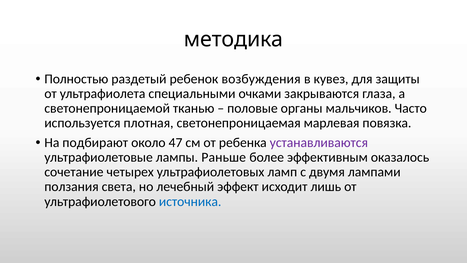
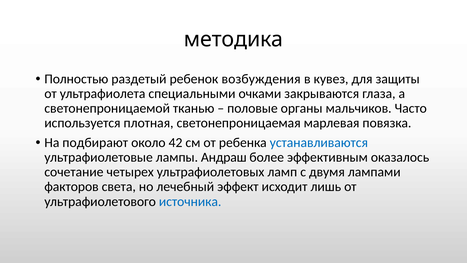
47: 47 -> 42 (175, 143)
устанавливаются colour: purple -> blue (319, 143)
Раньше: Раньше -> Андраш (224, 157)
ползания: ползания -> факторов (72, 187)
